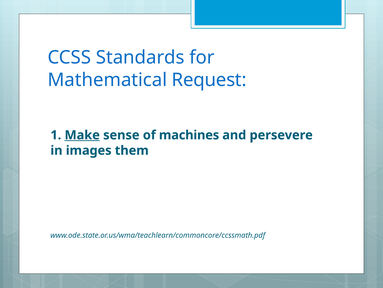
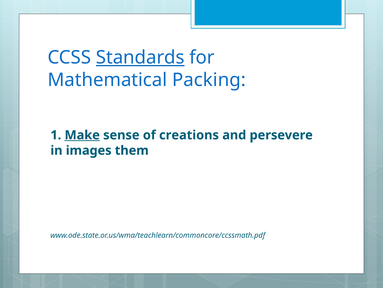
Standards underline: none -> present (140, 57)
Request: Request -> Packing (209, 80)
machines: machines -> creations (189, 135)
